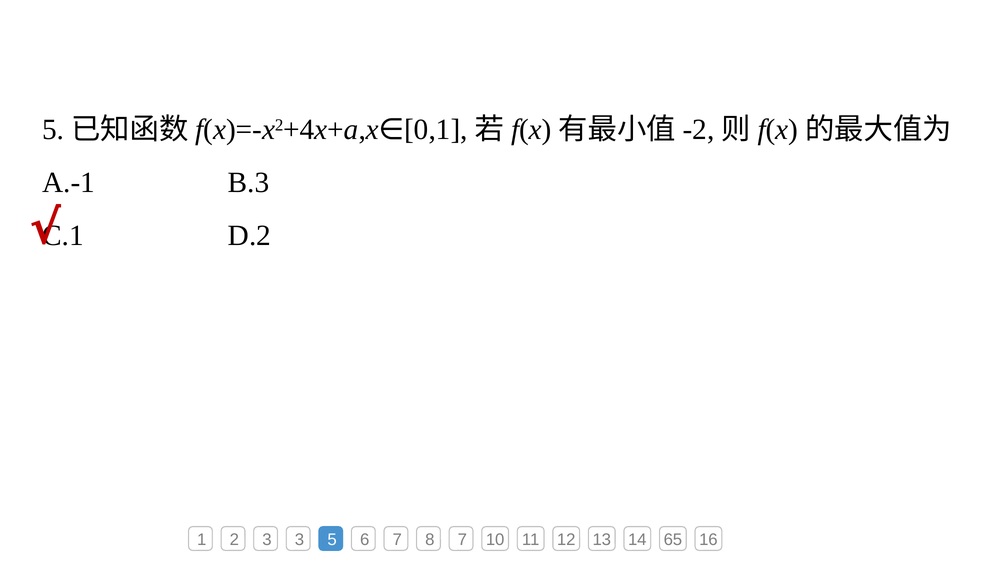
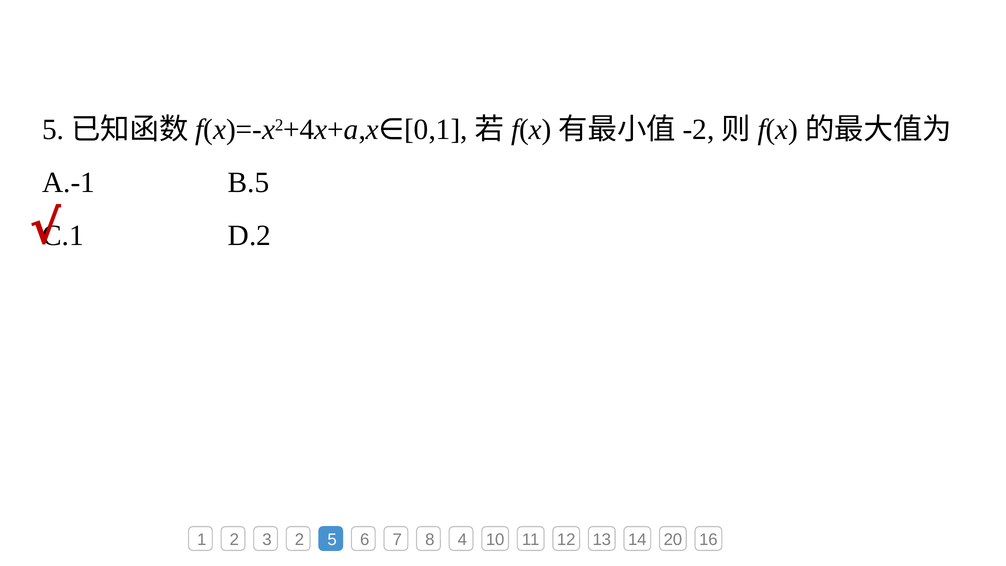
B.3: B.3 -> B.5 (249, 182)
3 3: 3 -> 2 (300, 540)
8 7: 7 -> 4 (462, 540)
65: 65 -> 20 (673, 540)
